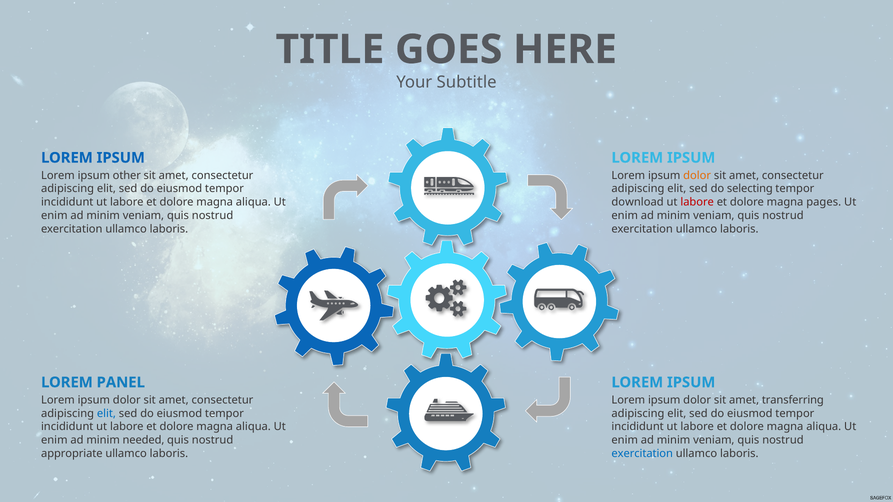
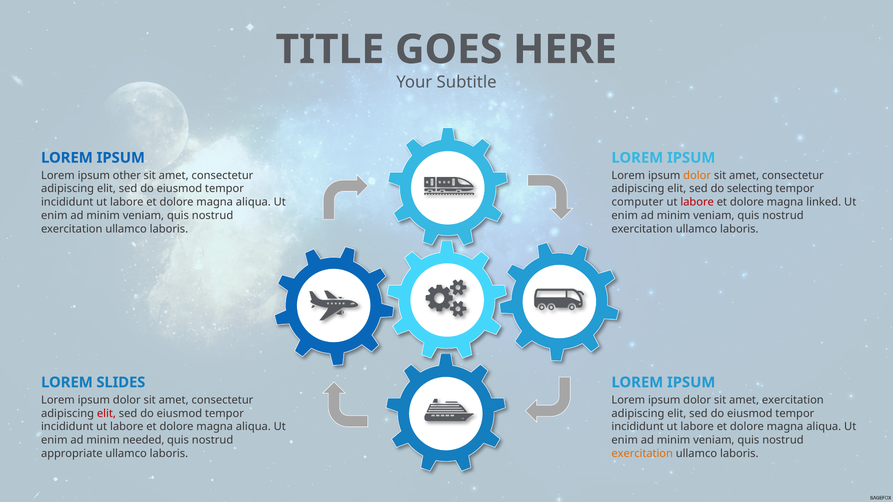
download: download -> computer (638, 202)
pages: pages -> linked (824, 202)
PANEL: PANEL -> SLIDES (121, 383)
amet transferring: transferring -> exercitation (793, 400)
elit colour: blue -> red (106, 414)
exercitation colour: blue -> orange (642, 454)
